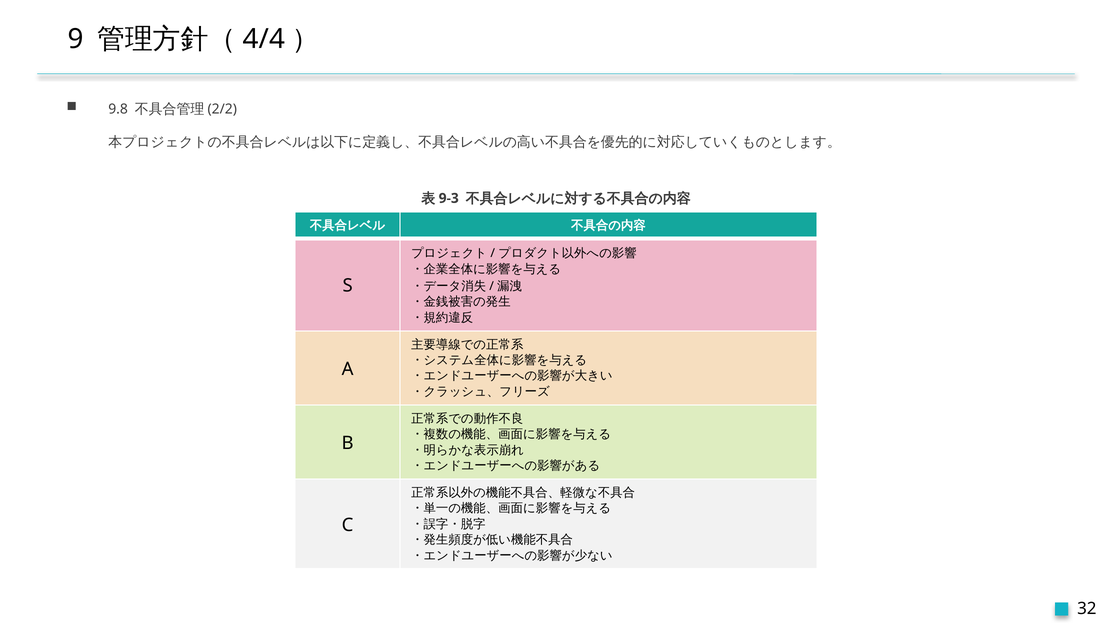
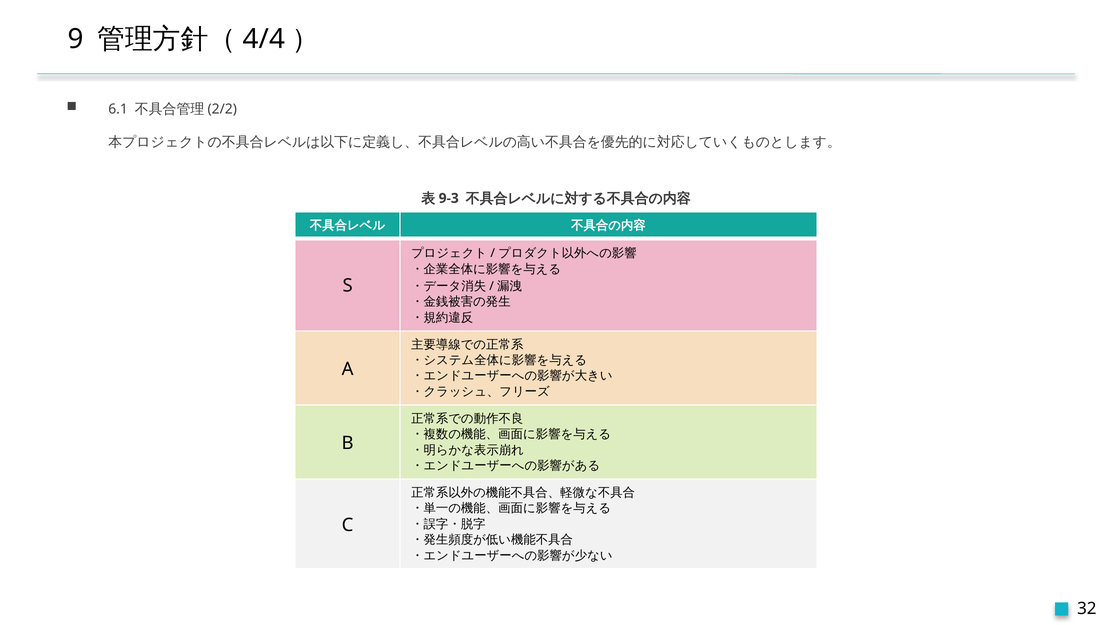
9.8: 9.8 -> 6.1 (118, 109)
